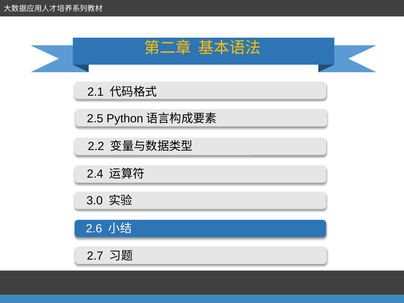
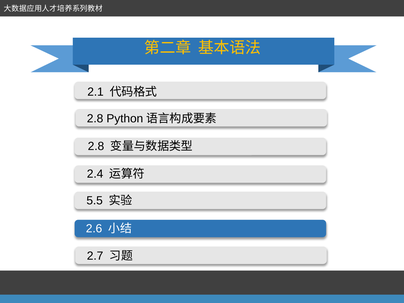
2.5: 2.5 -> 2.8 (95, 119)
2.2: 2.2 -> 2.8 (96, 146)
3.0: 3.0 -> 5.5 (95, 201)
